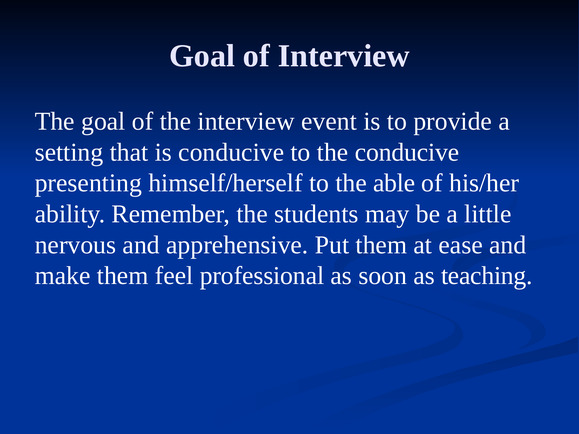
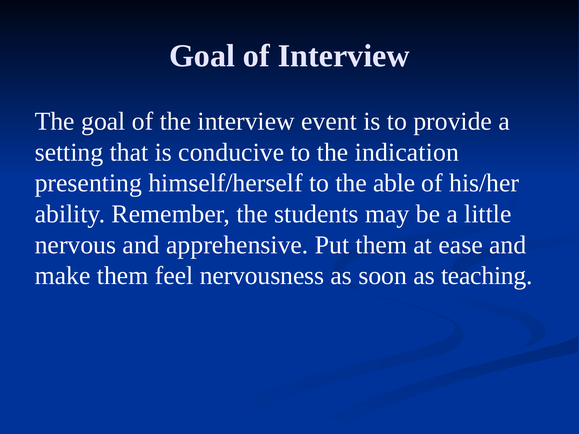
the conducive: conducive -> indication (407, 152)
professional: professional -> nervousness (262, 276)
